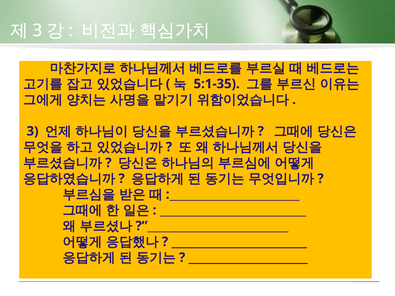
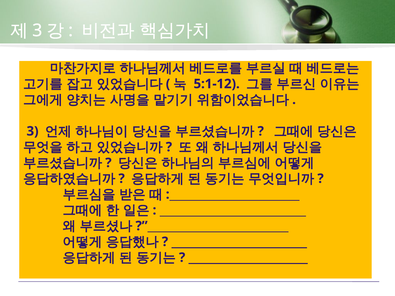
5:1-35: 5:1-35 -> 5:1-12 (217, 84)
